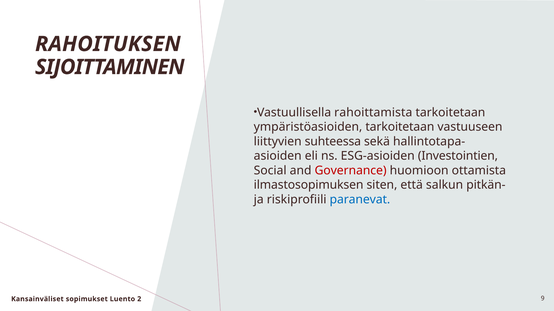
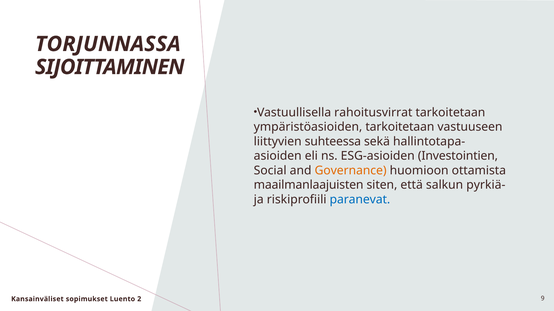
RAHOITUKSEN: RAHOITUKSEN -> TORJUNNASSA (108, 44)
rahoittamista: rahoittamista -> rahoitusvirrat (373, 113)
Governance colour: red -> orange (351, 171)
ilmastosopimuksen: ilmastosopimuksen -> maailmanlaajuisten (309, 185)
pitkän-: pitkän- -> pyrkiä- (486, 185)
